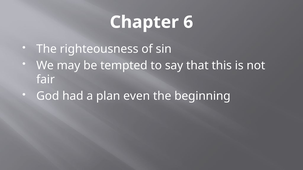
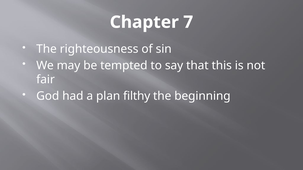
6: 6 -> 7 (188, 22)
even: even -> filthy (137, 96)
